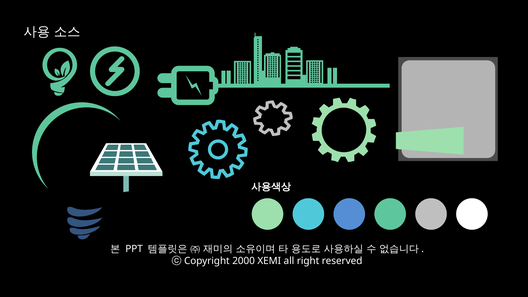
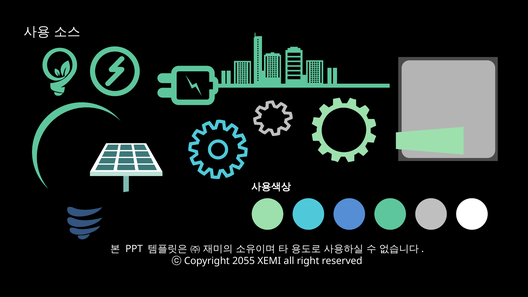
2000: 2000 -> 2055 (244, 261)
